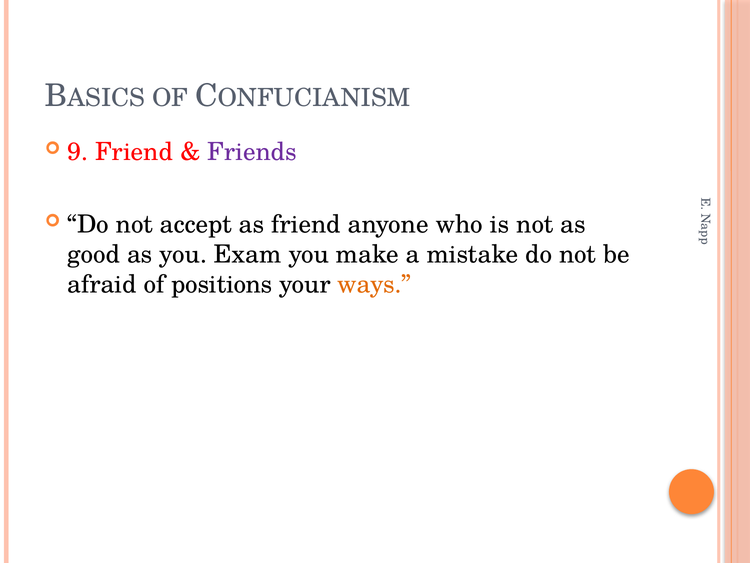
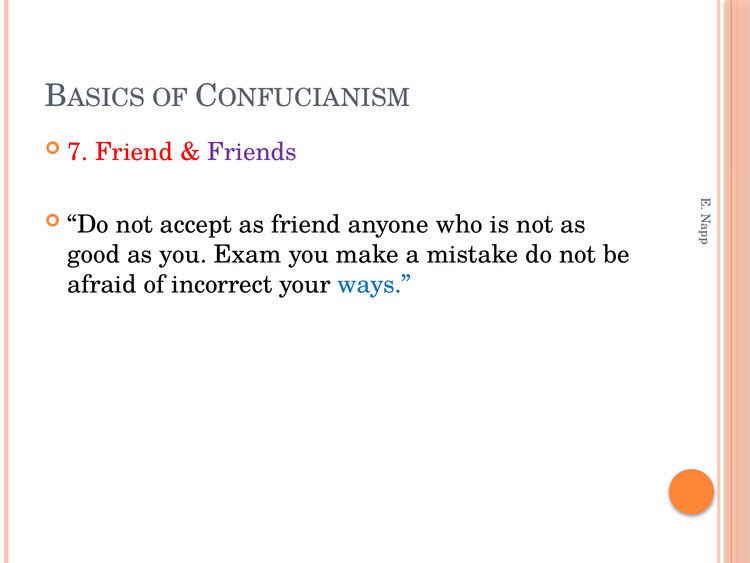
9: 9 -> 7 (78, 152)
positions: positions -> incorrect (222, 284)
ways colour: orange -> blue (374, 284)
